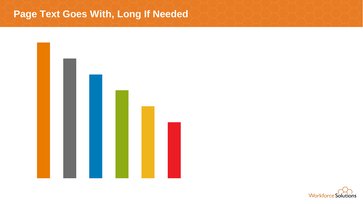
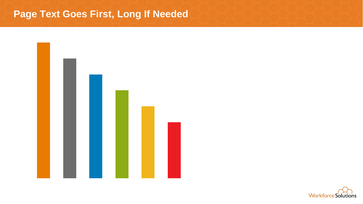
With: With -> First (102, 14)
